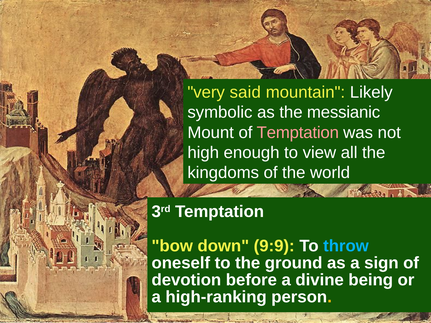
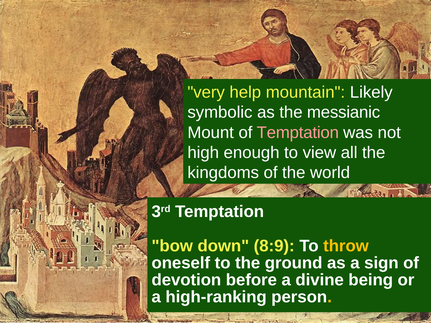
said: said -> help (245, 92)
9:9: 9:9 -> 8:9 (274, 246)
throw colour: light blue -> yellow (346, 246)
